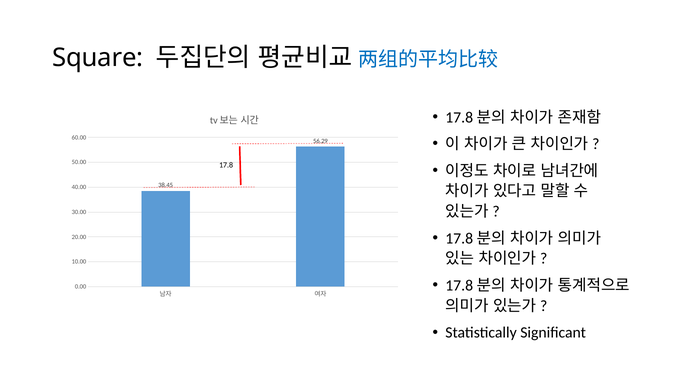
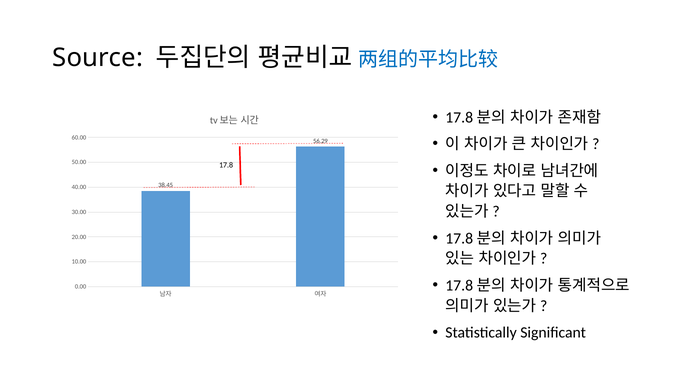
Square: Square -> Source (98, 58)
